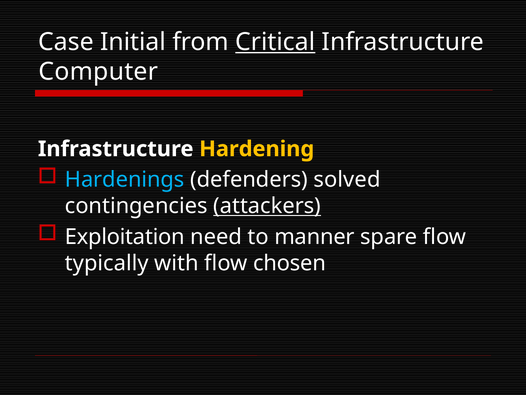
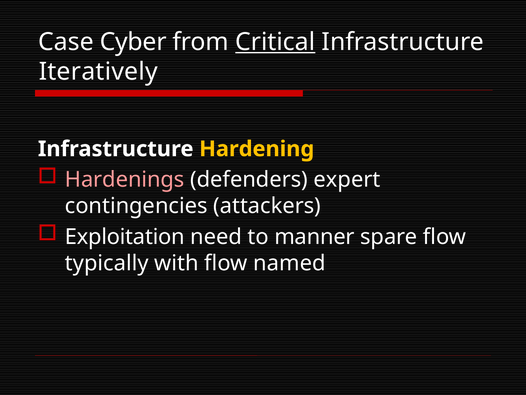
Initial: Initial -> Cyber (133, 42)
Computer: Computer -> Iteratively (98, 72)
Hardenings colour: light blue -> pink (125, 179)
solved: solved -> expert (347, 179)
attackers underline: present -> none (267, 206)
chosen: chosen -> named (289, 263)
